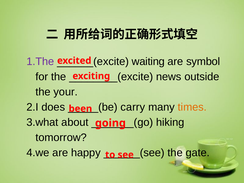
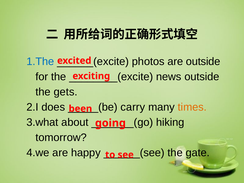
1.The colour: purple -> blue (40, 62)
waiting: waiting -> photos (148, 62)
are symbol: symbol -> outside (203, 62)
your: your -> gets (66, 92)
